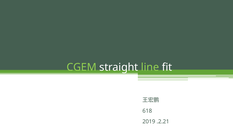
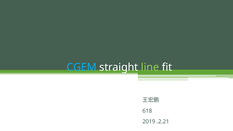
CGEM colour: light green -> light blue (82, 67)
